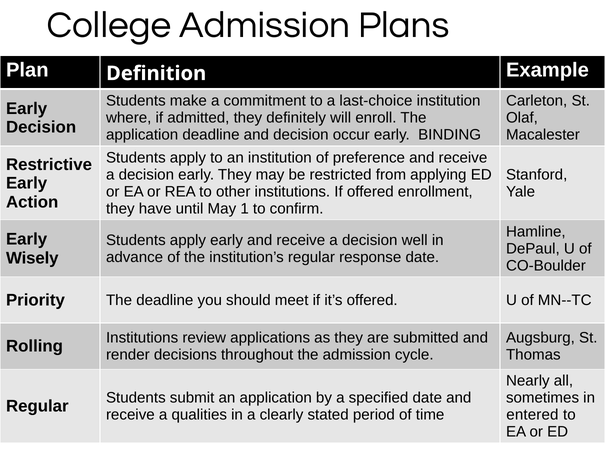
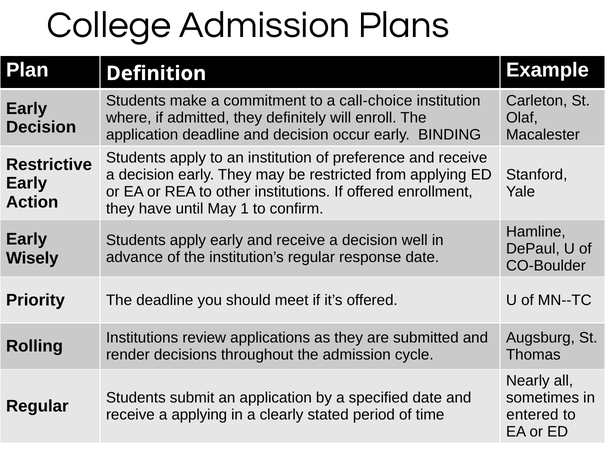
last-choice: last-choice -> call-choice (376, 101)
a qualities: qualities -> applying (199, 415)
